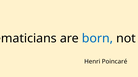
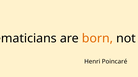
born colour: blue -> orange (97, 39)
